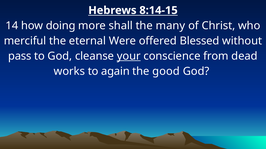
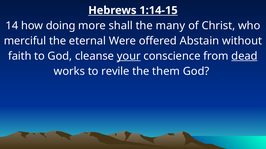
8:14-15: 8:14-15 -> 1:14-15 (159, 10)
Blessed: Blessed -> Abstain (199, 41)
pass: pass -> faith (20, 56)
dead underline: none -> present (244, 56)
again: again -> revile (115, 72)
good: good -> them (166, 72)
